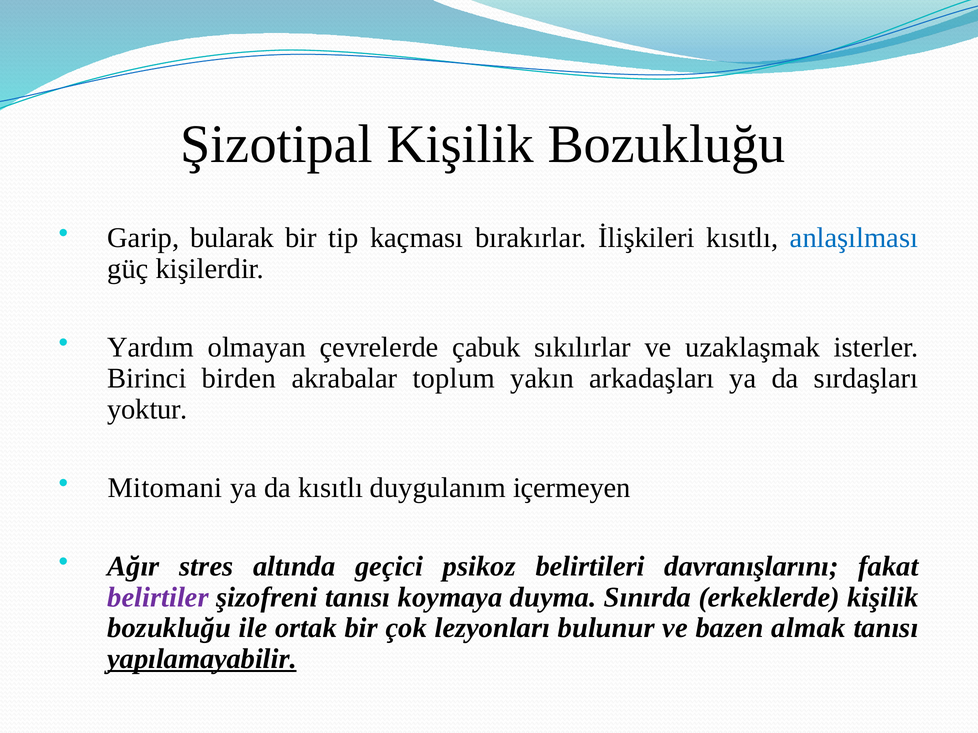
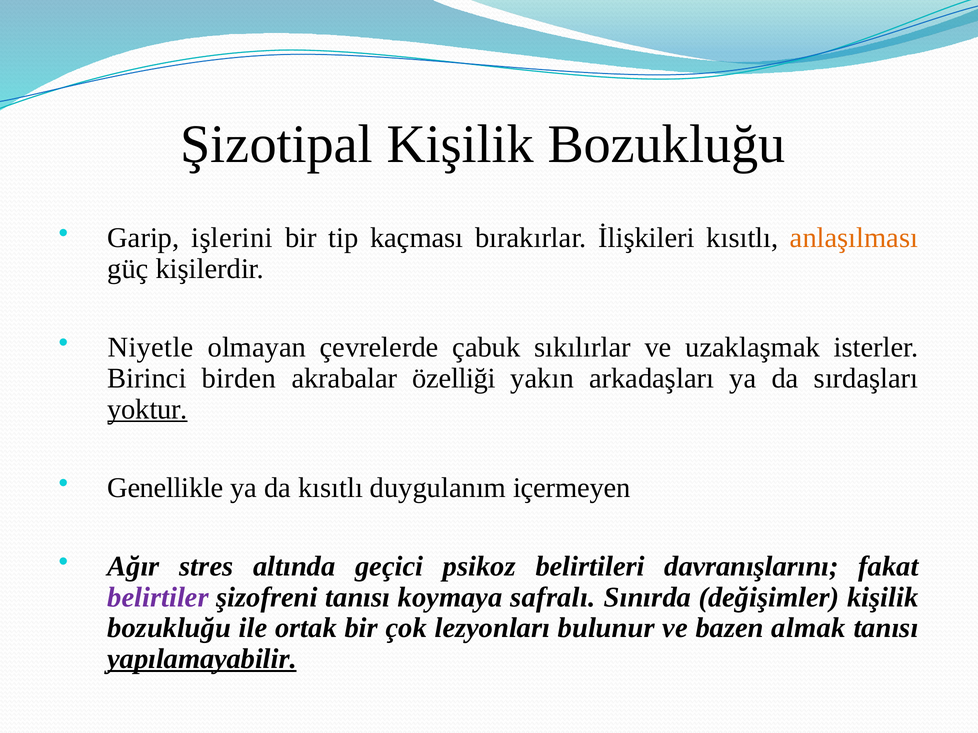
bularak: bularak -> işlerini (232, 238)
anlaşılması colour: blue -> orange (854, 238)
Yardım: Yardım -> Niyetle (151, 348)
toplum: toplum -> özelliği (454, 379)
yoktur underline: none -> present (148, 409)
Mitomani: Mitomani -> Genellikle (165, 488)
duyma: duyma -> safralı (553, 598)
erkeklerde: erkeklerde -> değişimler (769, 598)
